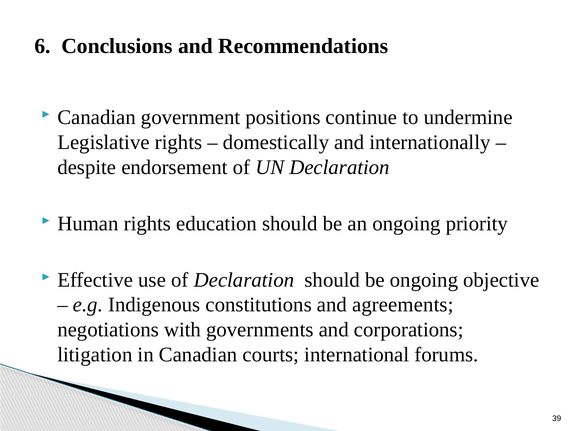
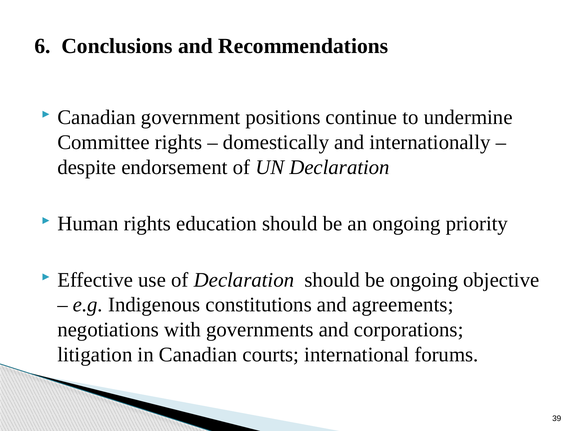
Legislative: Legislative -> Committee (104, 142)
